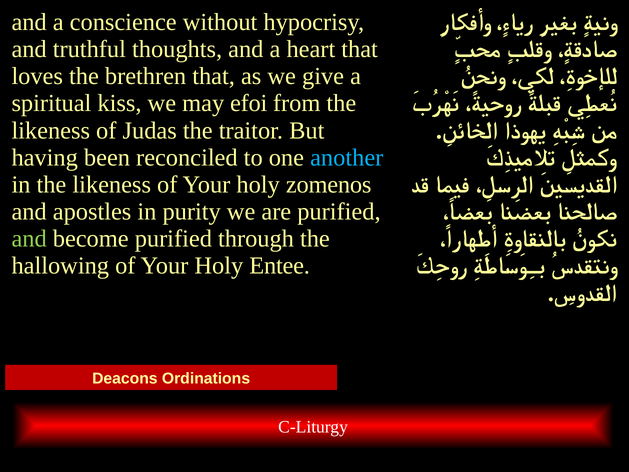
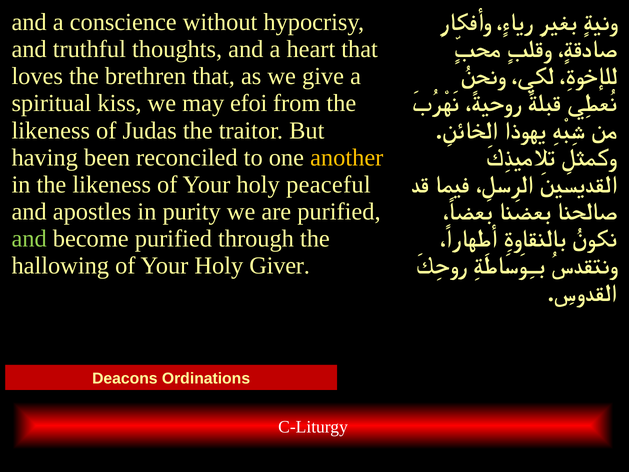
another colour: light blue -> yellow (347, 157)
zomenos: zomenos -> peaceful (328, 185)
Entee: Entee -> Giver (280, 266)
